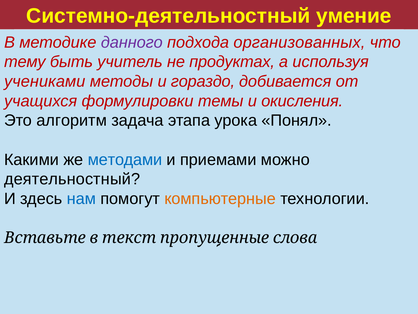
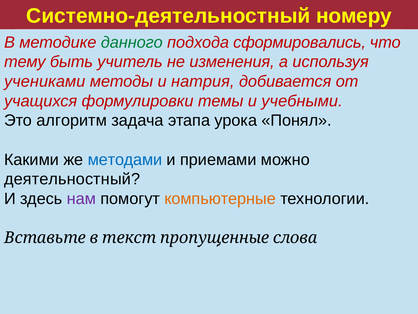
умение: умение -> номеру (354, 16)
данного colour: purple -> green (132, 42)
организованных: организованных -> сформировались (300, 42)
продуктах: продуктах -> изменения (232, 62)
гораздо: гораздо -> натрия (203, 81)
окисления: окисления -> учебными (302, 101)
нам colour: blue -> purple (81, 198)
